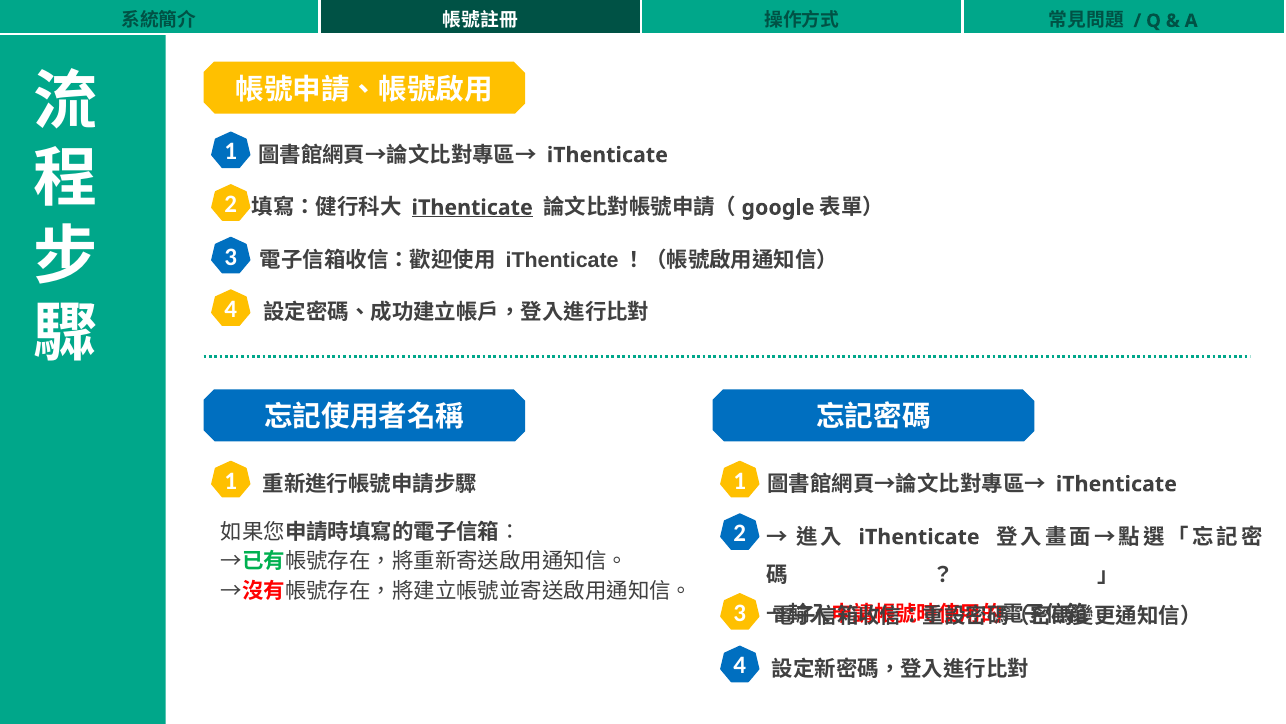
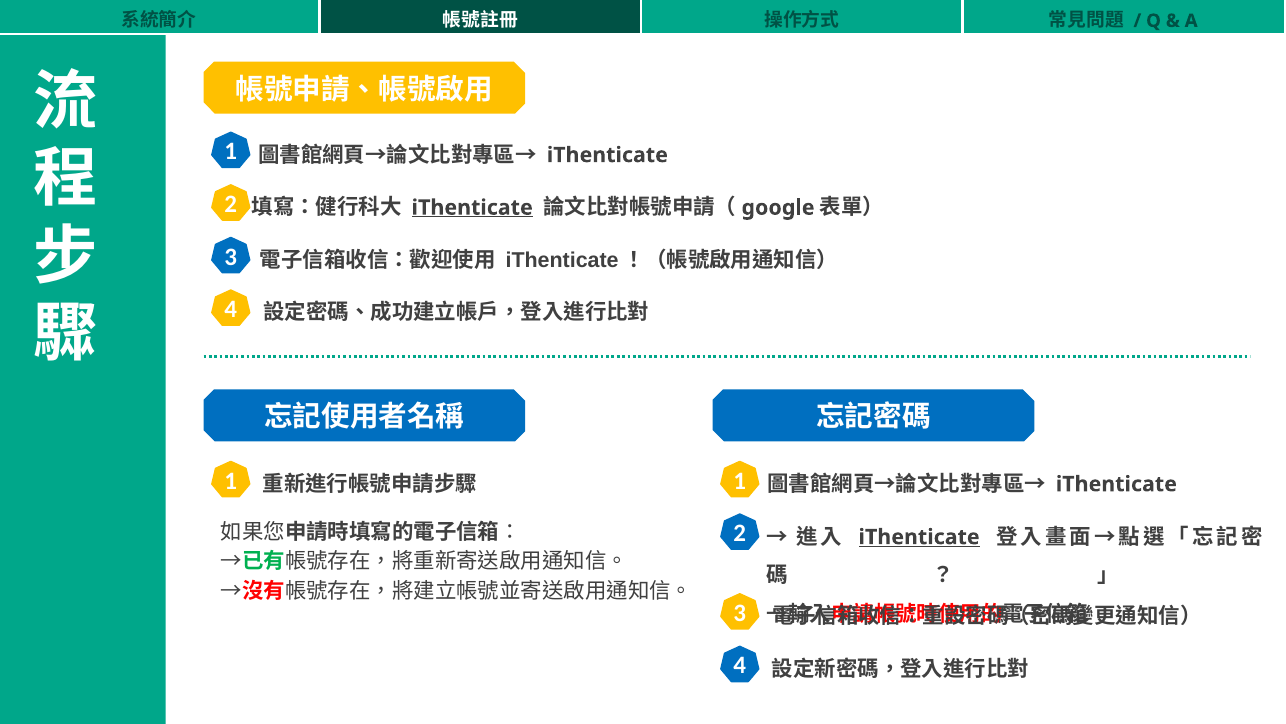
iThenticate underline: none -> present (919, 537)
